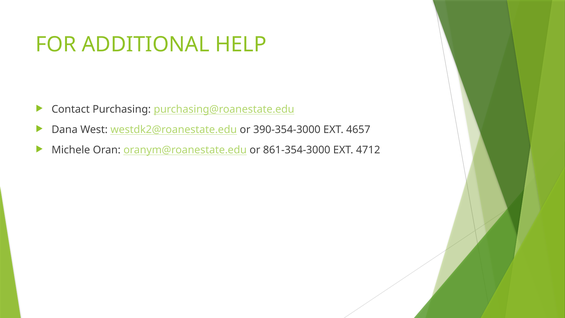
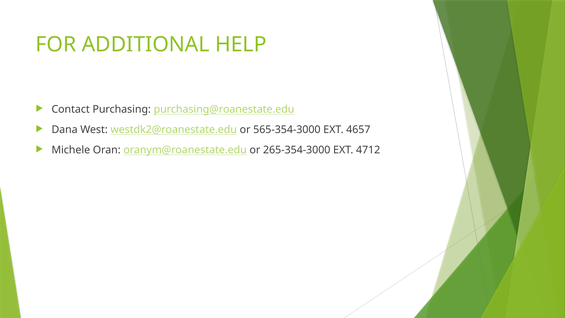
390-354-3000: 390-354-3000 -> 565-354-3000 (287, 130)
861-354-3000: 861-354-3000 -> 265-354-3000 (297, 150)
